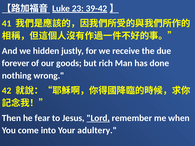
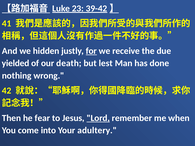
for underline: none -> present (91, 51)
forever: forever -> yielded (16, 63)
goods: goods -> death (69, 63)
rich: rich -> lest (106, 63)
